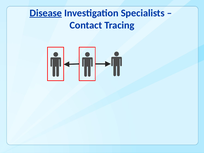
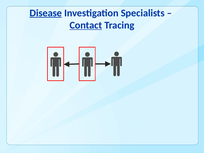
Contact underline: none -> present (86, 25)
